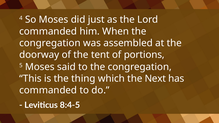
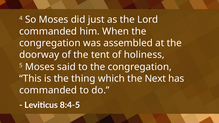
portions: portions -> holiness (144, 55)
